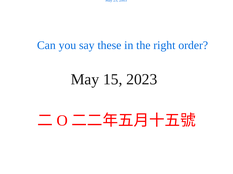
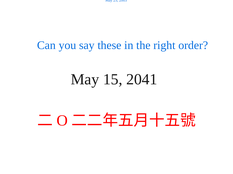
2023: 2023 -> 2041 (142, 80)
